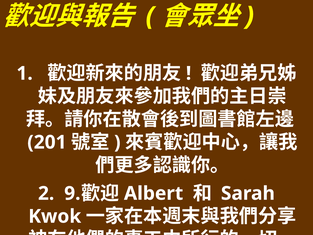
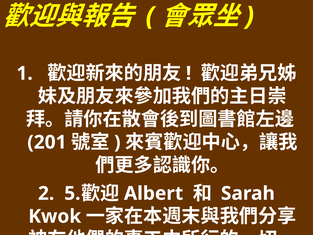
9: 9 -> 5 (72, 193)
